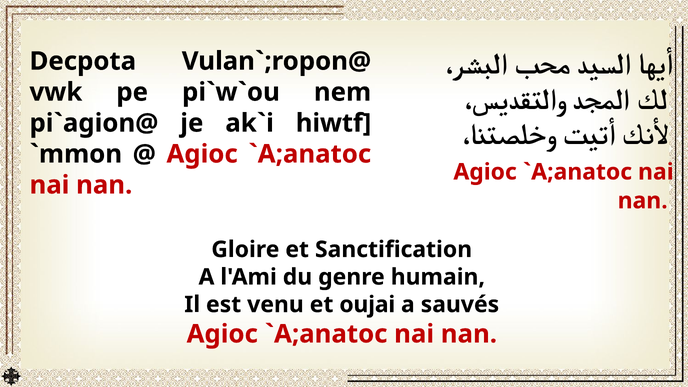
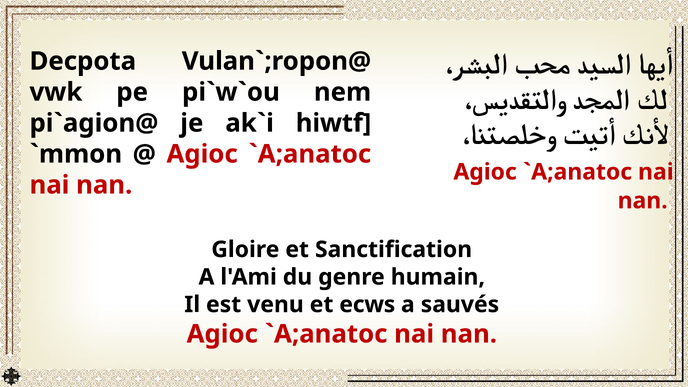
oujai: oujai -> ecws (367, 305)
